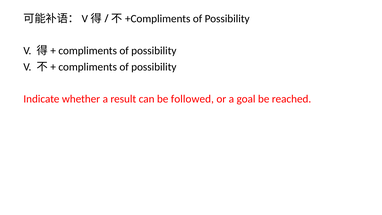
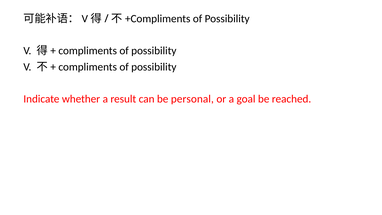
followed: followed -> personal (192, 99)
